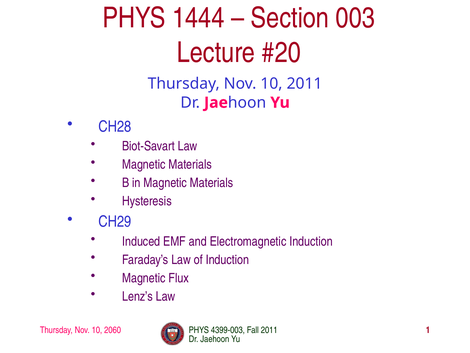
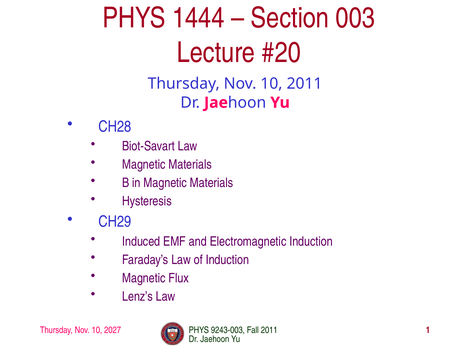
2060: 2060 -> 2027 (113, 330)
4399-003: 4399-003 -> 9243-003 (228, 330)
